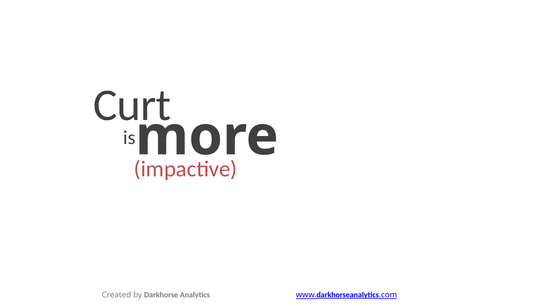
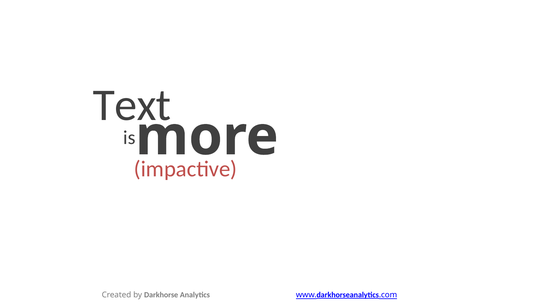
Curt: Curt -> Text (132, 105)
